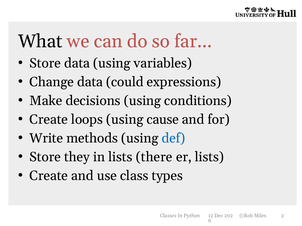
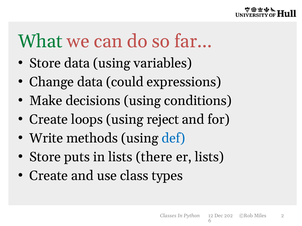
What colour: black -> green (40, 41)
cause: cause -> reject (163, 120)
they: they -> puts (77, 157)
